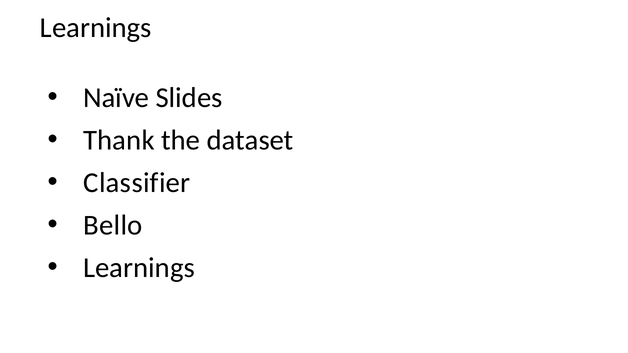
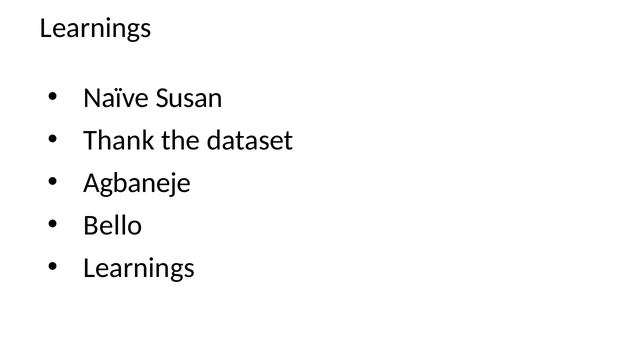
Slides: Slides -> Susan (189, 98)
Classifier: Classifier -> Agbaneje (137, 183)
